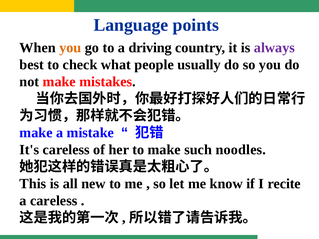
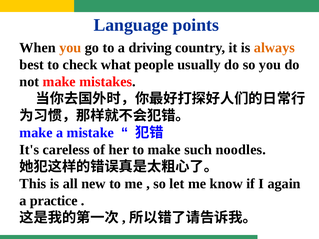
always colour: purple -> orange (274, 48)
recite: recite -> again (284, 184)
a careless: careless -> practice (54, 201)
